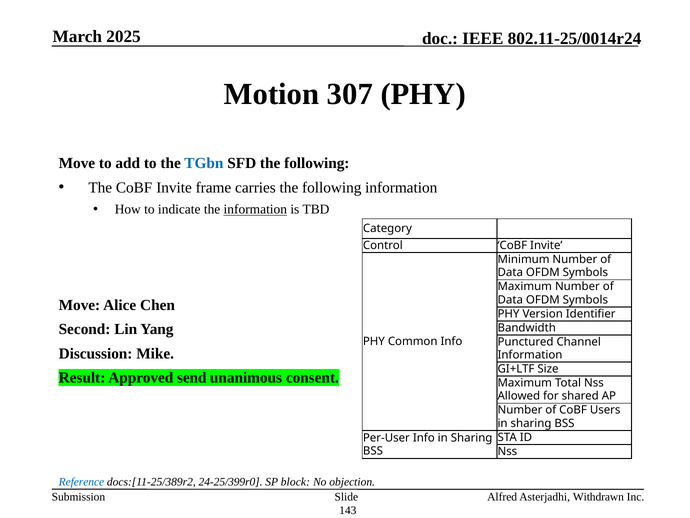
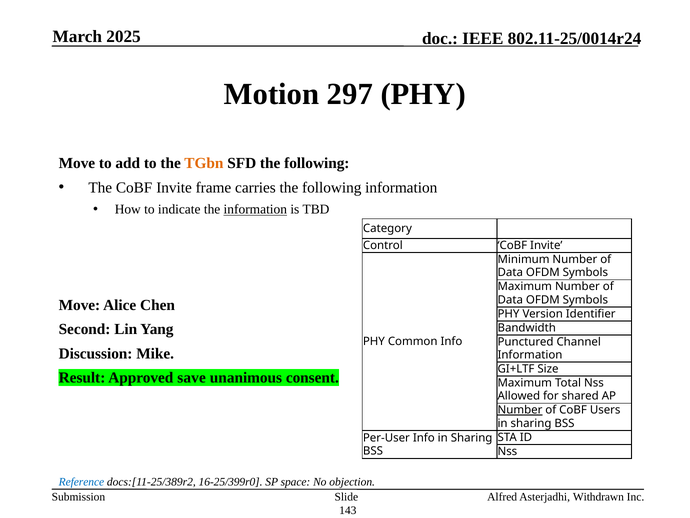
307: 307 -> 297 (350, 94)
TGbn colour: blue -> orange (204, 163)
send: send -> save (192, 377)
Number underline: none -> present (520, 410)
24-25/399r0: 24-25/399r0 -> 16-25/399r0 (231, 482)
block: block -> space (295, 482)
